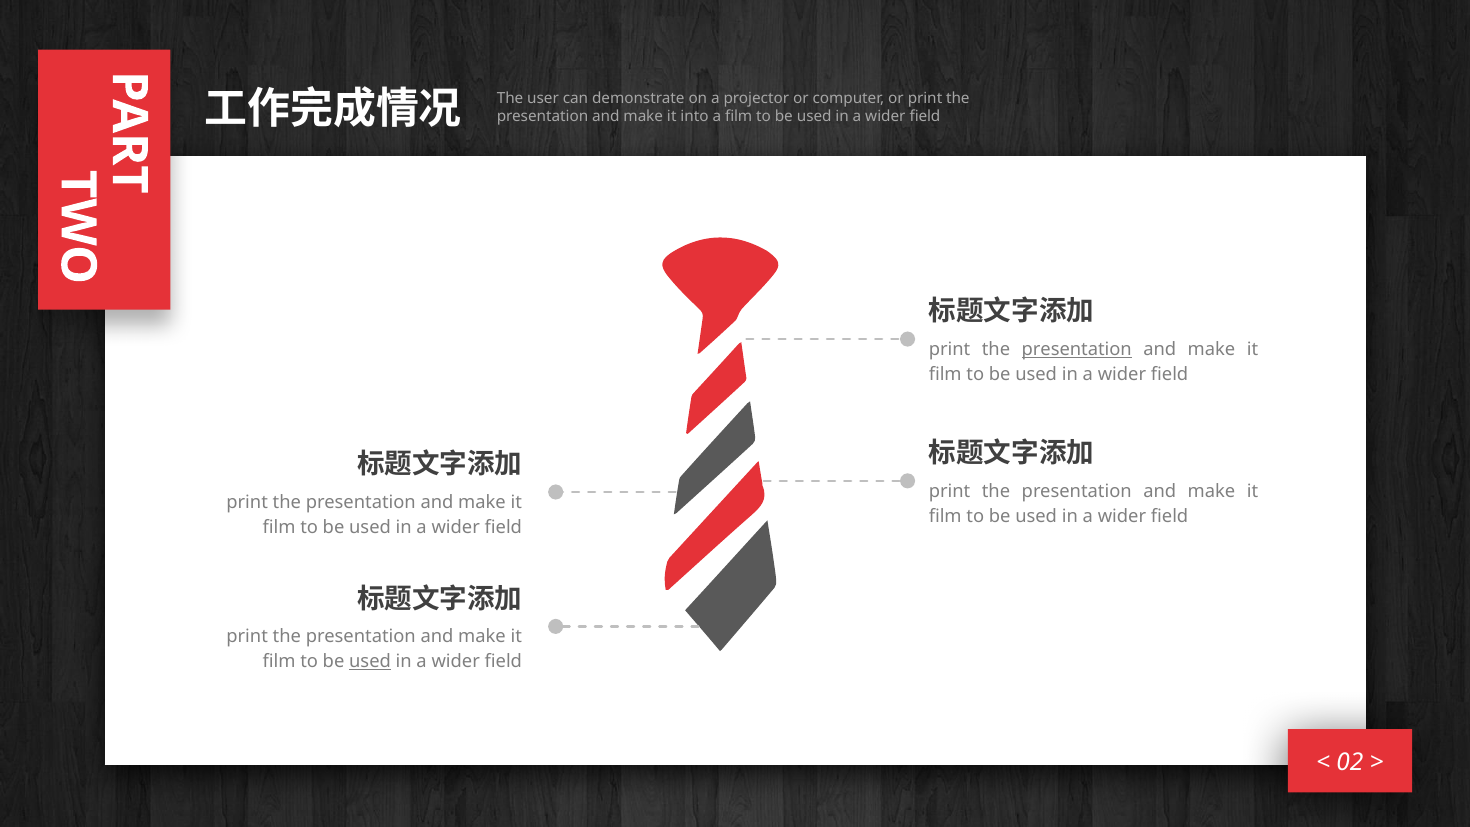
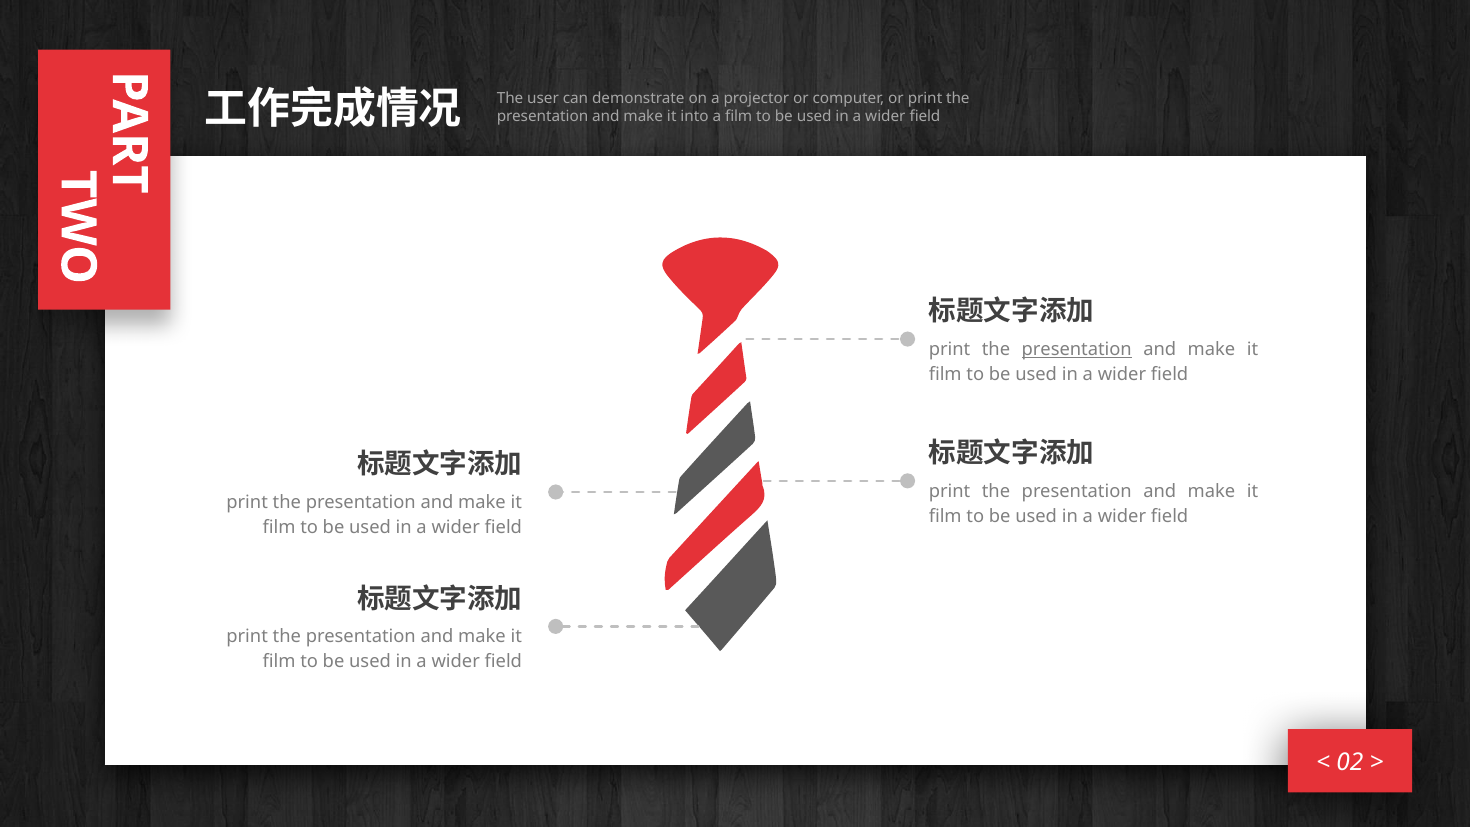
used underline: present -> none (370, 662)
